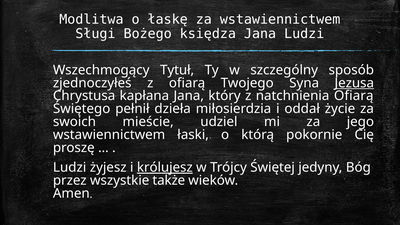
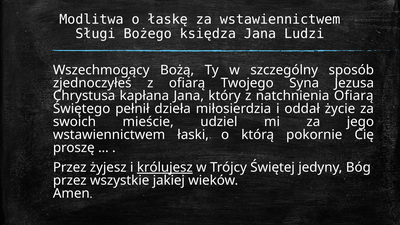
Tytuł: Tytuł -> Bożą (177, 70)
Jezusa underline: present -> none (354, 83)
Ludzi: Ludzi -> Przez (70, 168)
także: także -> jakiej (169, 181)
